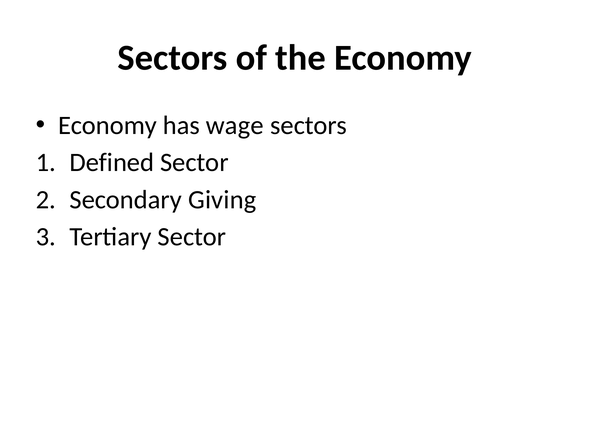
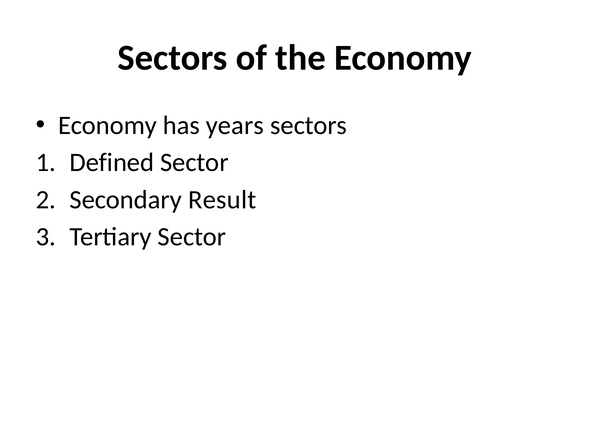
wage: wage -> years (235, 125)
Giving: Giving -> Result (222, 200)
